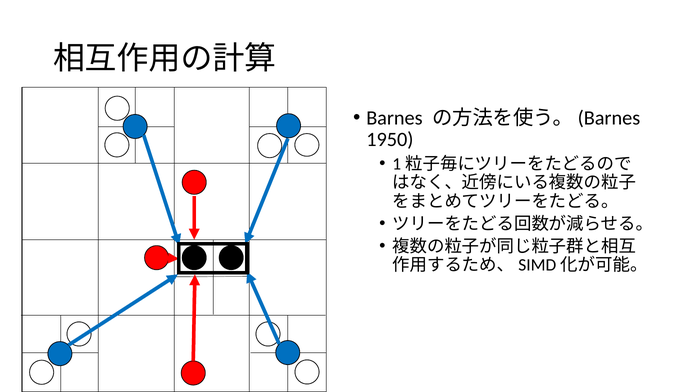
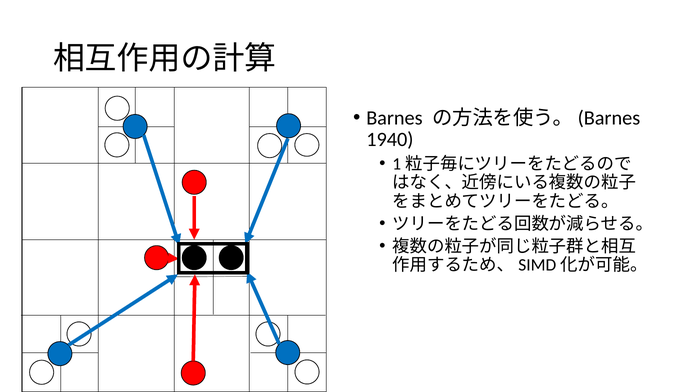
1950: 1950 -> 1940 (390, 140)
